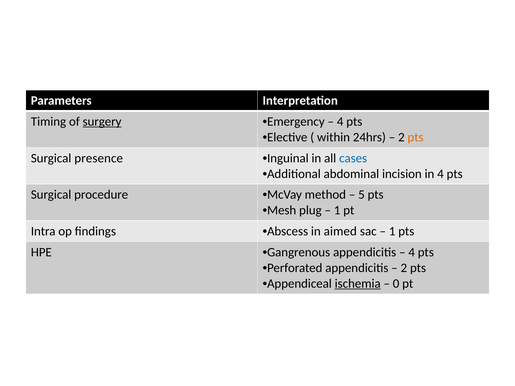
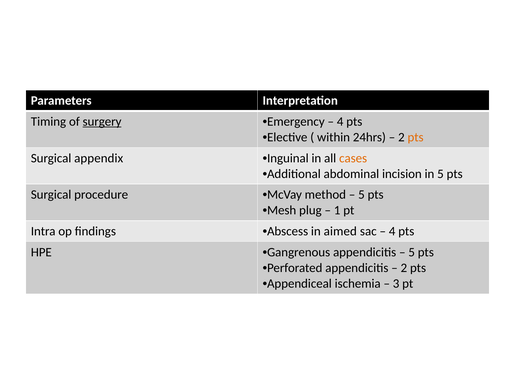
presence: presence -> appendix (99, 158)
cases colour: blue -> orange (353, 158)
in 4: 4 -> 5 (440, 174)
1: 1 -> 4 (392, 231)
4: 4 -> 5 (412, 252)
ischemia underline: present -> none (358, 284)
0: 0 -> 3 (396, 284)
